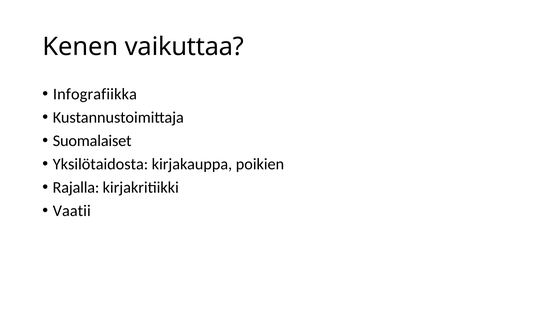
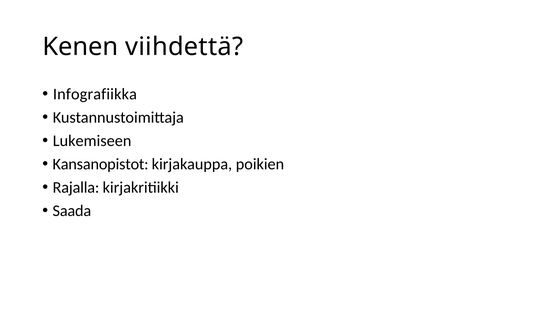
vaikuttaa: vaikuttaa -> viihdettä (184, 47)
Suomalaiset: Suomalaiset -> Lukemiseen (92, 141)
Yksilötaidosta: Yksilötaidosta -> Kansanopistot (101, 164)
Vaatii: Vaatii -> Saada (72, 211)
